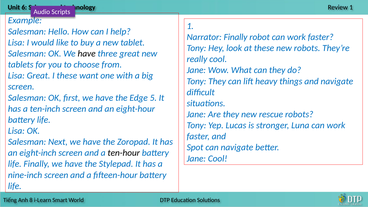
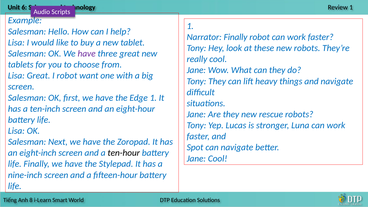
have colour: black -> purple (87, 54)
I these: these -> robot (67, 76)
Edge 5: 5 -> 1 (153, 98)
